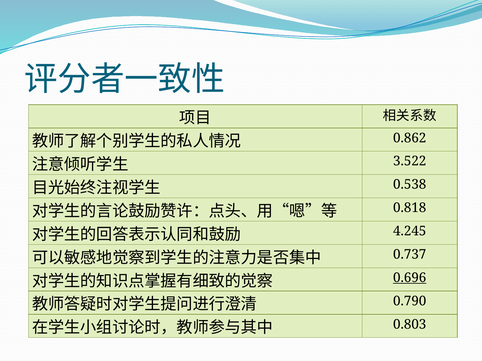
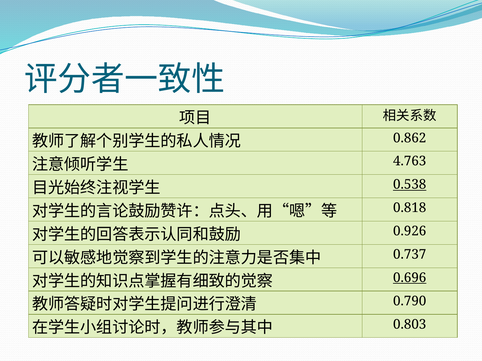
3.522: 3.522 -> 4.763 (410, 161)
0.538 underline: none -> present (410, 185)
4.245: 4.245 -> 0.926 (410, 231)
